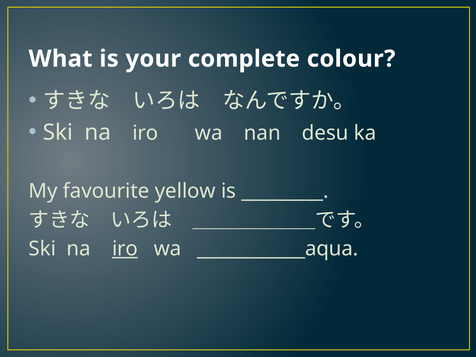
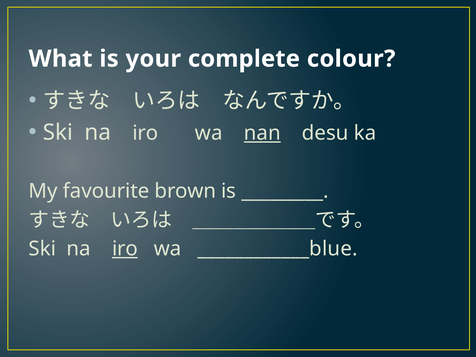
nan underline: none -> present (262, 133)
yellow: yellow -> brown (185, 191)
____________aqua: ____________aqua -> ____________blue (278, 249)
